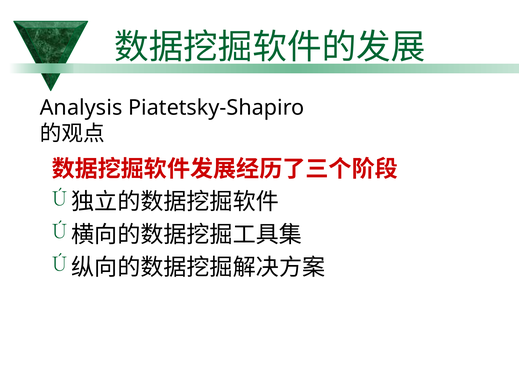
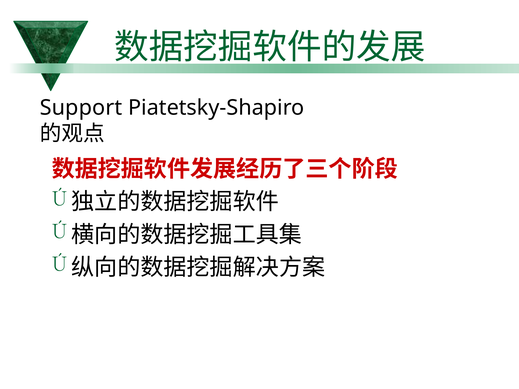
Analysis: Analysis -> Support (81, 108)
